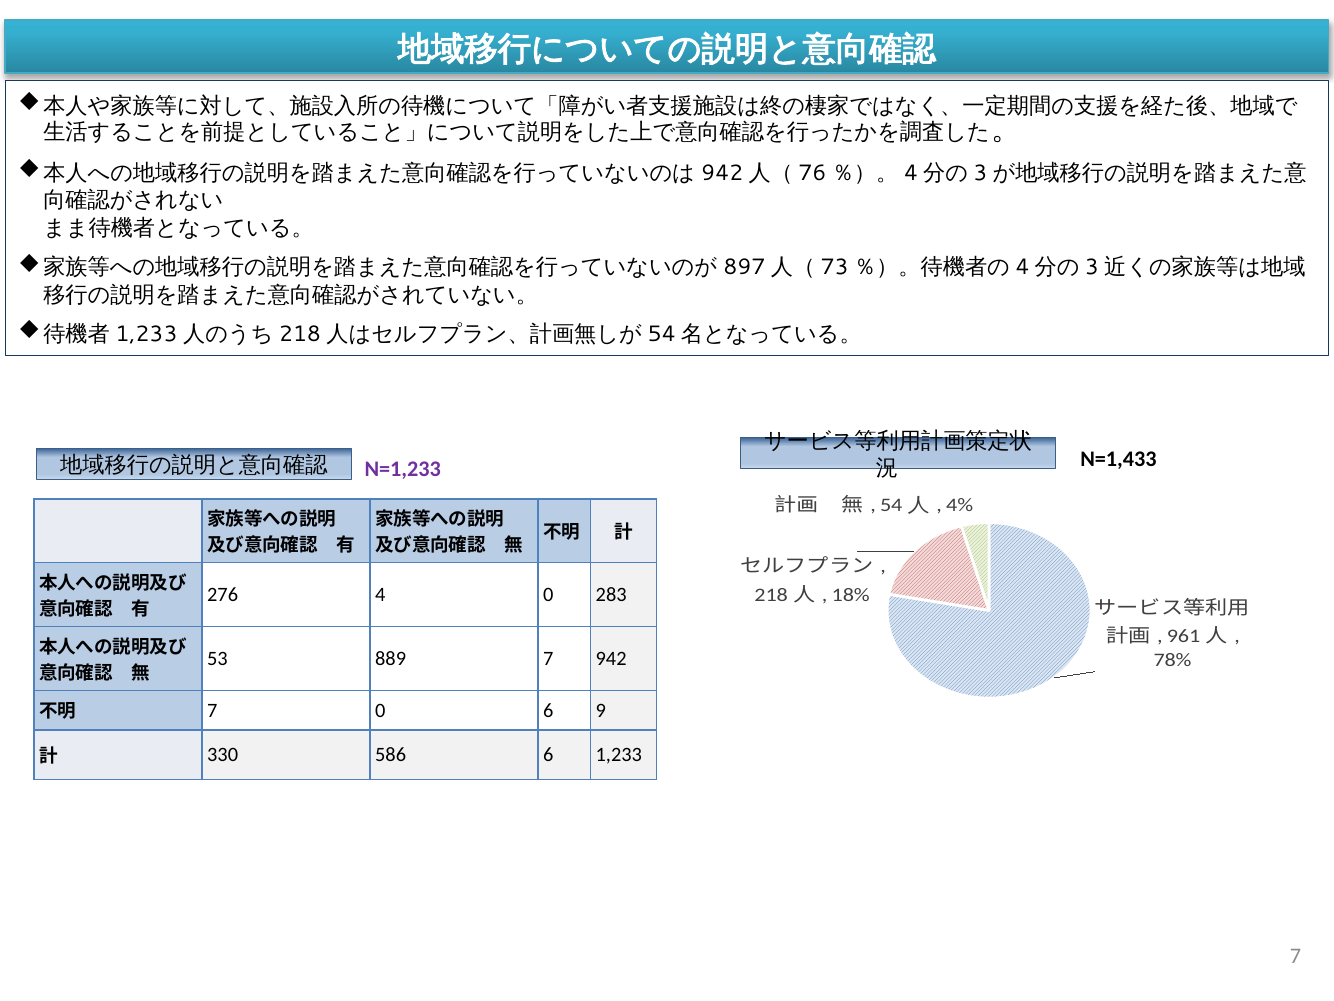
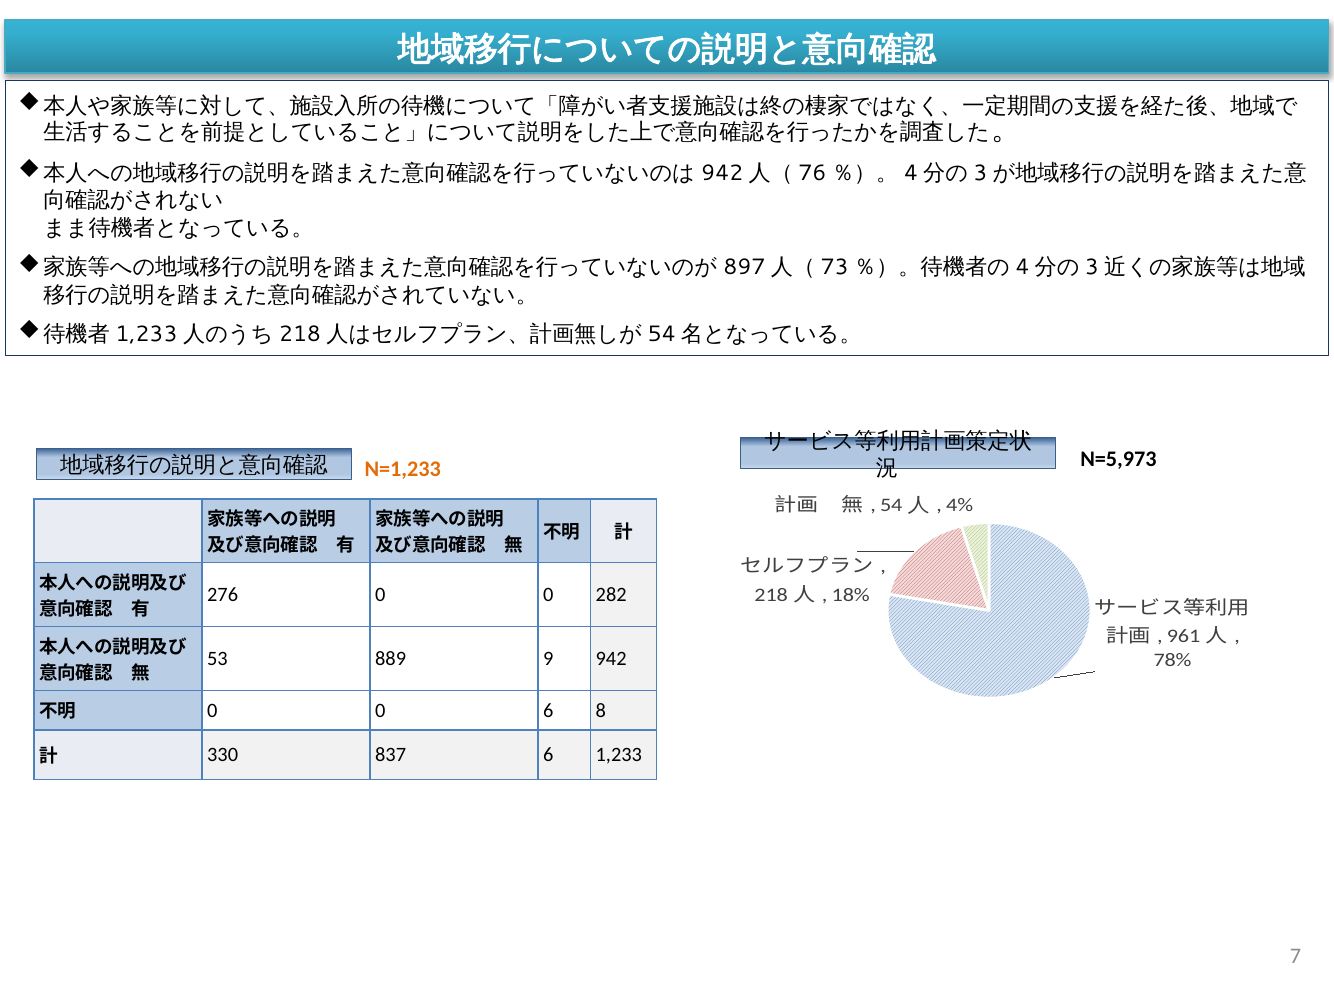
N=1,433: N=1,433 -> N=5,973 (1118, 459)
N=1,233 colour: purple -> orange (403, 469)
276 4: 4 -> 0 (380, 595)
283: 283 -> 282 (611, 595)
889 7: 7 -> 9 (548, 659)
7: 7 -> 0 (212, 710)
9: 9 -> 8 (601, 710)
586: 586 -> 837 (391, 755)
